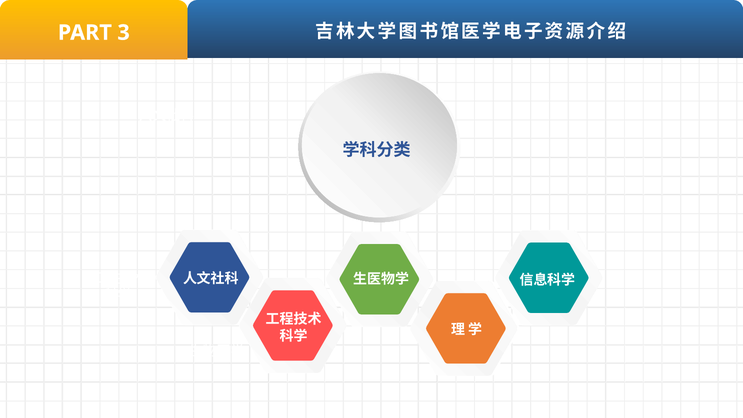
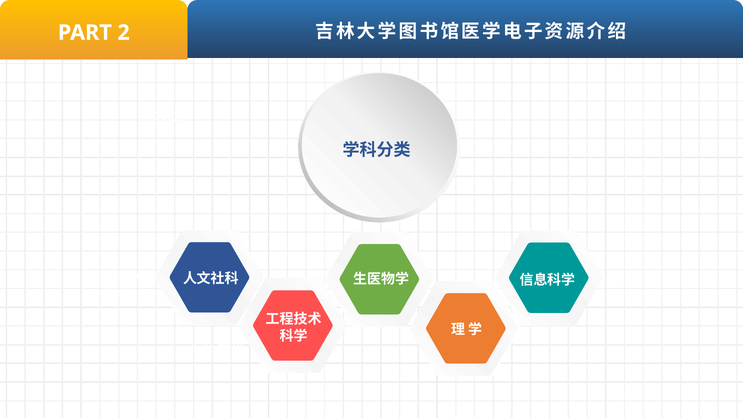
3: 3 -> 2 (124, 33)
